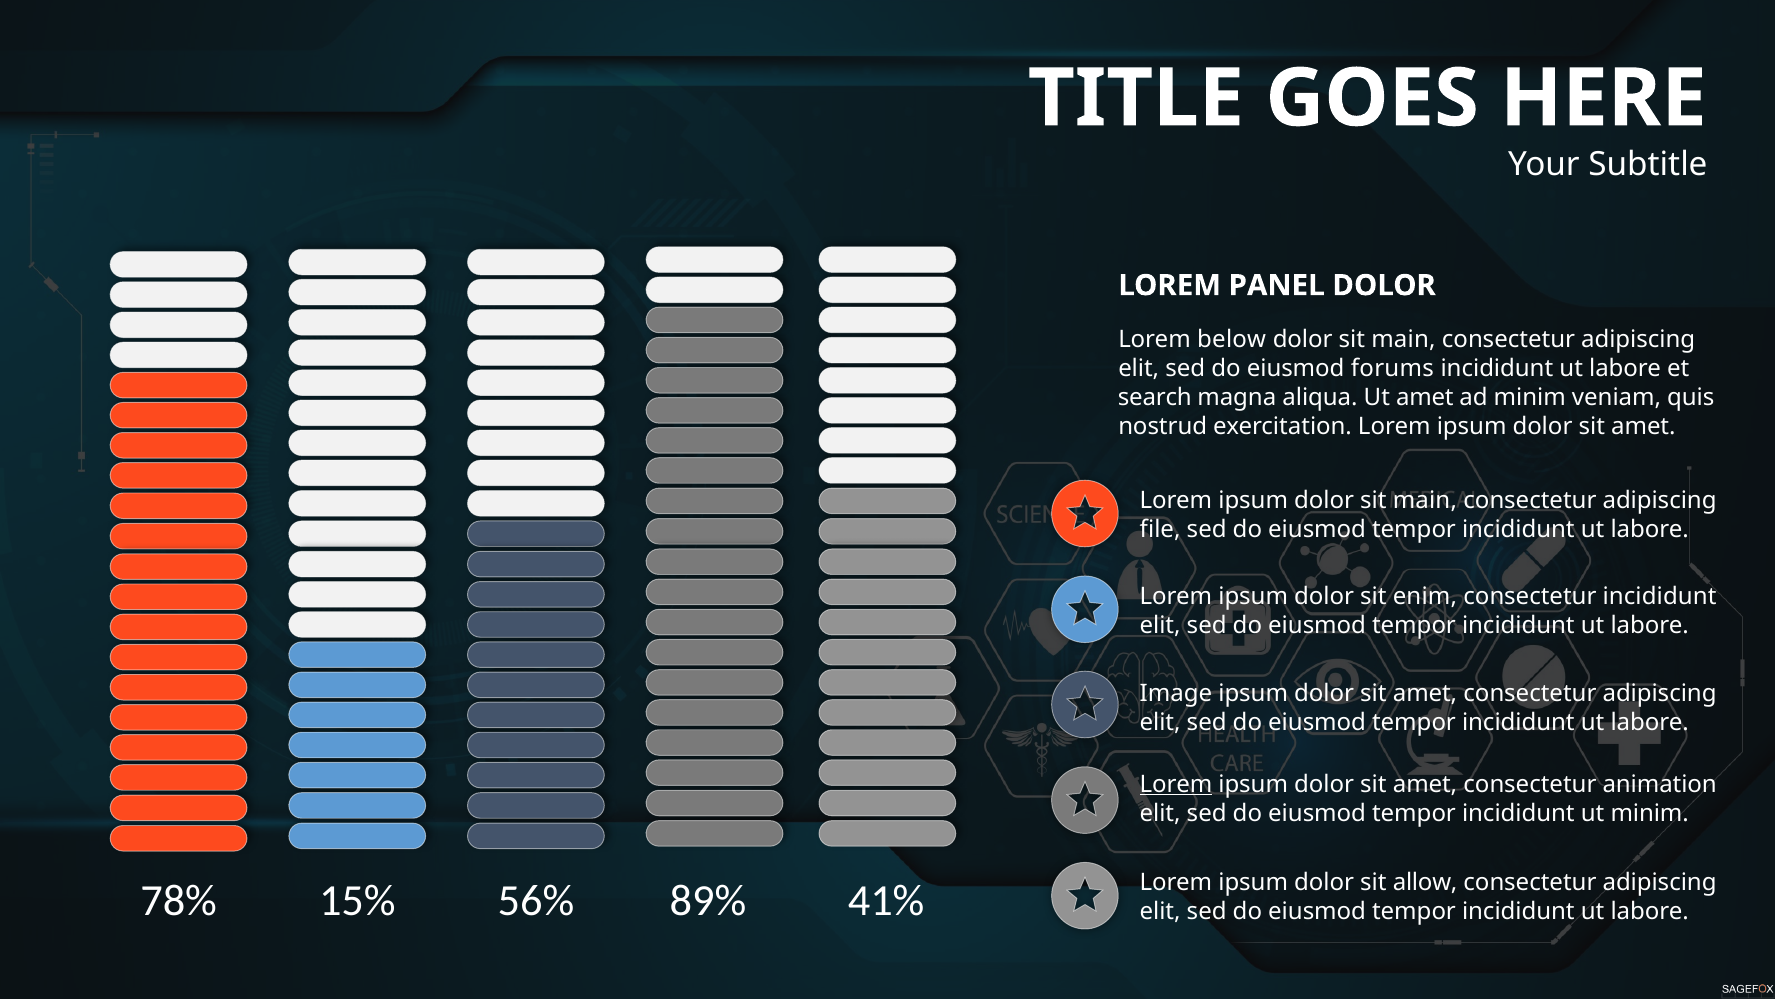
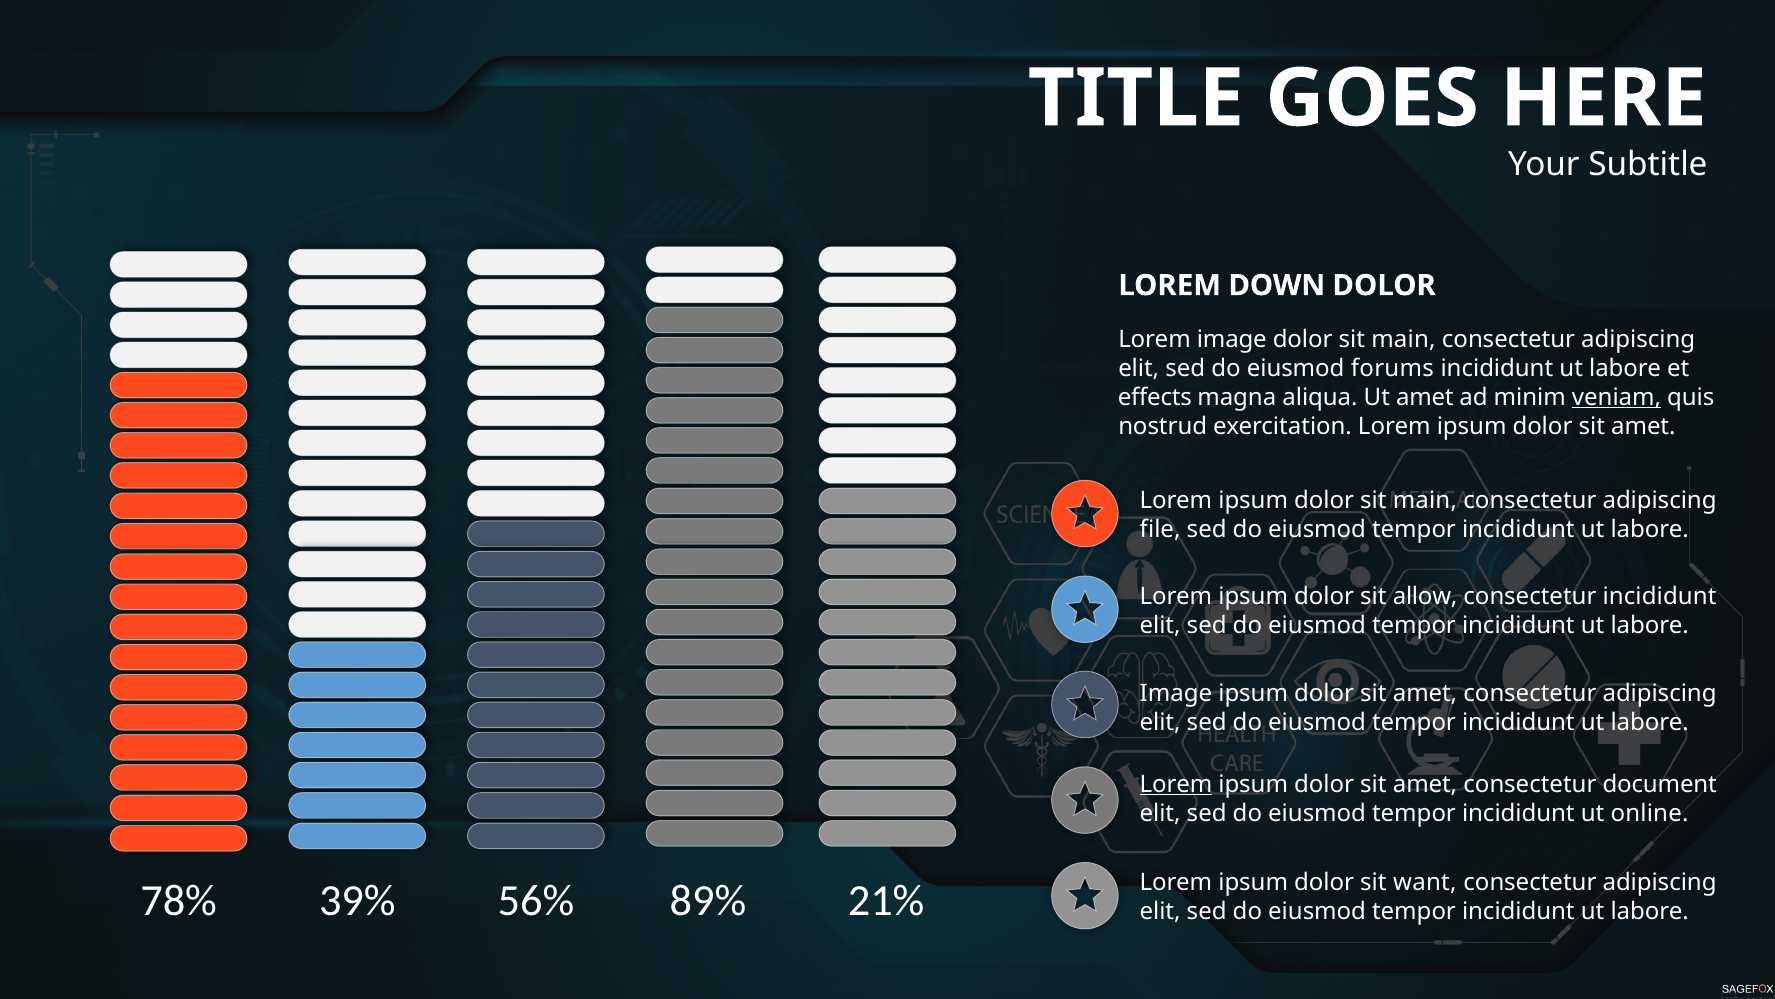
PANEL: PANEL -> DOWN (1277, 285)
Lorem below: below -> image (1232, 339)
search: search -> effects (1155, 397)
veniam underline: none -> present (1617, 397)
enim: enim -> allow (1425, 597)
animation: animation -> document (1660, 784)
ut minim: minim -> online (1650, 813)
allow: allow -> want (1425, 882)
15%: 15% -> 39% (357, 900)
41%: 41% -> 21% (886, 900)
